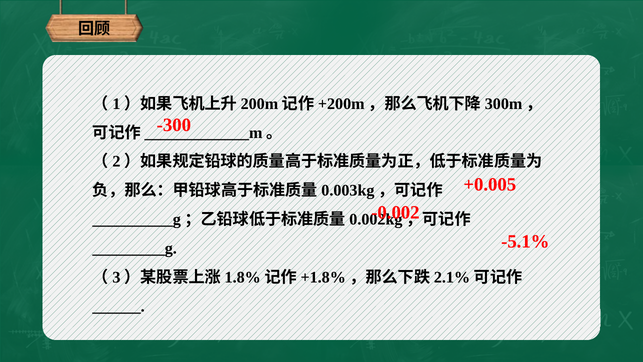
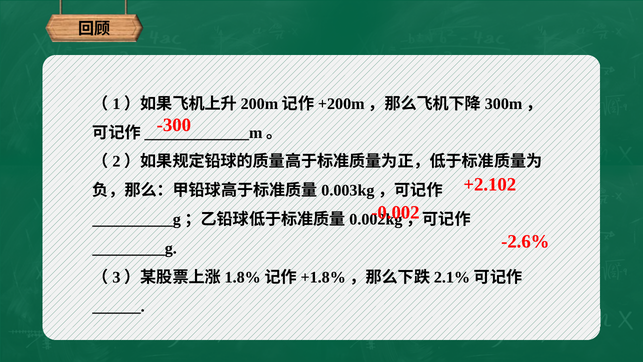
+0.005: +0.005 -> +2.102 (490, 185)
-5.1%: -5.1% -> -2.6% (525, 241)
